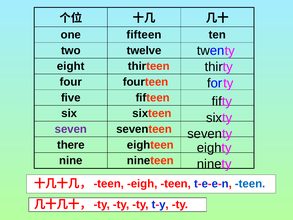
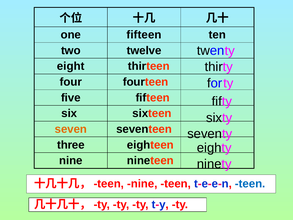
seven colour: purple -> orange (71, 129)
there: there -> three (71, 145)
teen eigh: eigh -> nine (142, 184)
